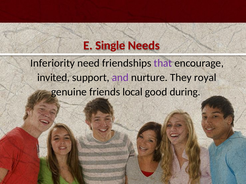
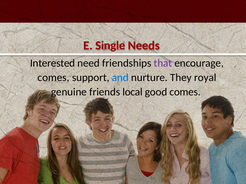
Inferiority: Inferiority -> Interested (53, 63)
invited: invited -> comes (53, 78)
and colour: purple -> blue (120, 78)
good during: during -> comes (185, 92)
